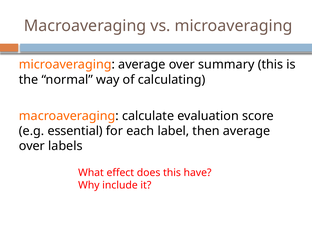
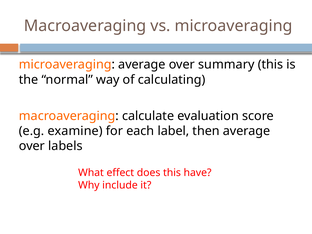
essential: essential -> examine (75, 131)
